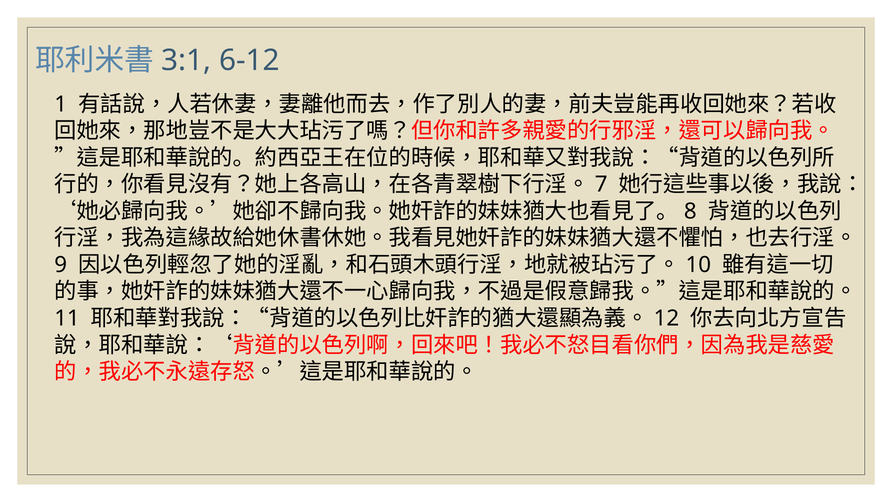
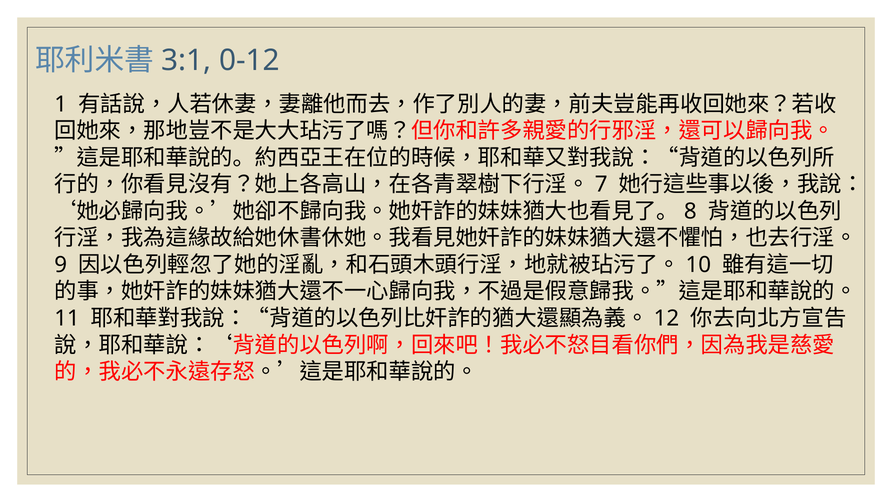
6-12: 6-12 -> 0-12 (249, 60)
